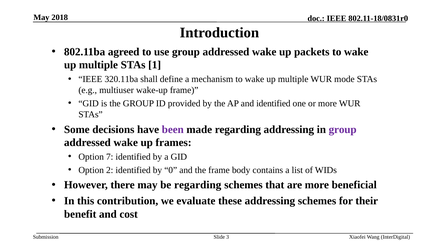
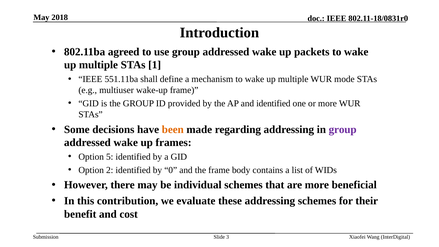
320.11ba: 320.11ba -> 551.11ba (121, 79)
been colour: purple -> orange (173, 129)
7: 7 -> 5 (110, 157)
be regarding: regarding -> individual (198, 185)
